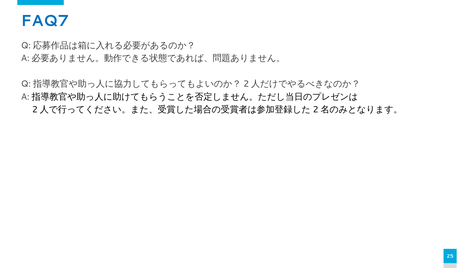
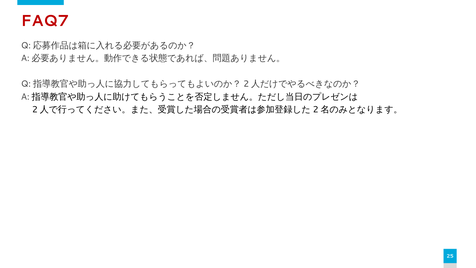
FAQ7 colour: blue -> red (45, 21)
